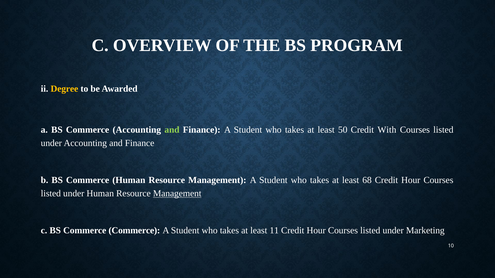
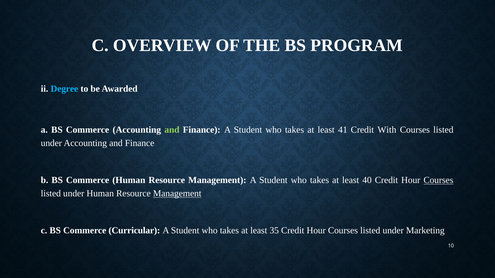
Degree colour: yellow -> light blue (64, 89)
50: 50 -> 41 (343, 130)
68: 68 -> 40 (367, 180)
Courses underline: none -> present (438, 180)
Commerce Commerce: Commerce -> Curricular (134, 231)
11: 11 -> 35 (274, 231)
